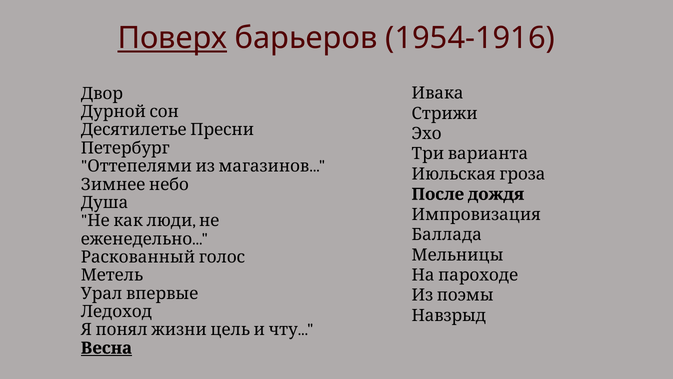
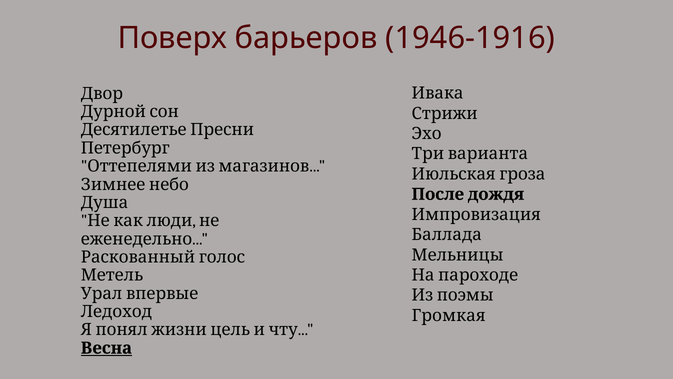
Поверх underline: present -> none (172, 38)
1954-1916: 1954-1916 -> 1946-1916 (470, 38)
Навзрыд: Навзрыд -> Громкая (449, 315)
